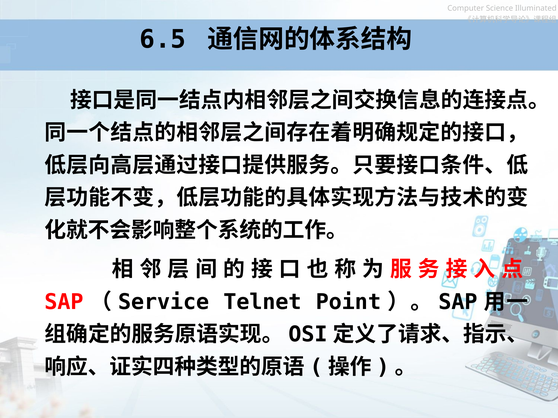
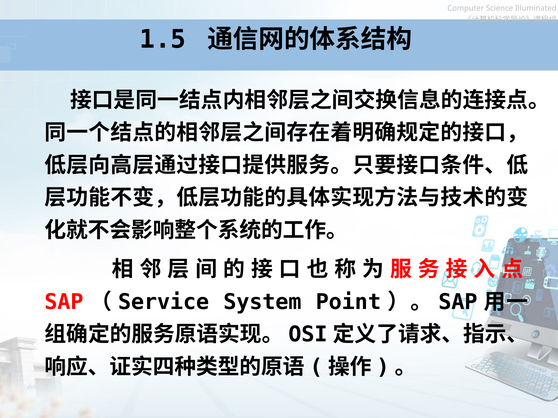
6.5: 6.5 -> 1.5 (163, 39)
Telnet: Telnet -> System (263, 302)
